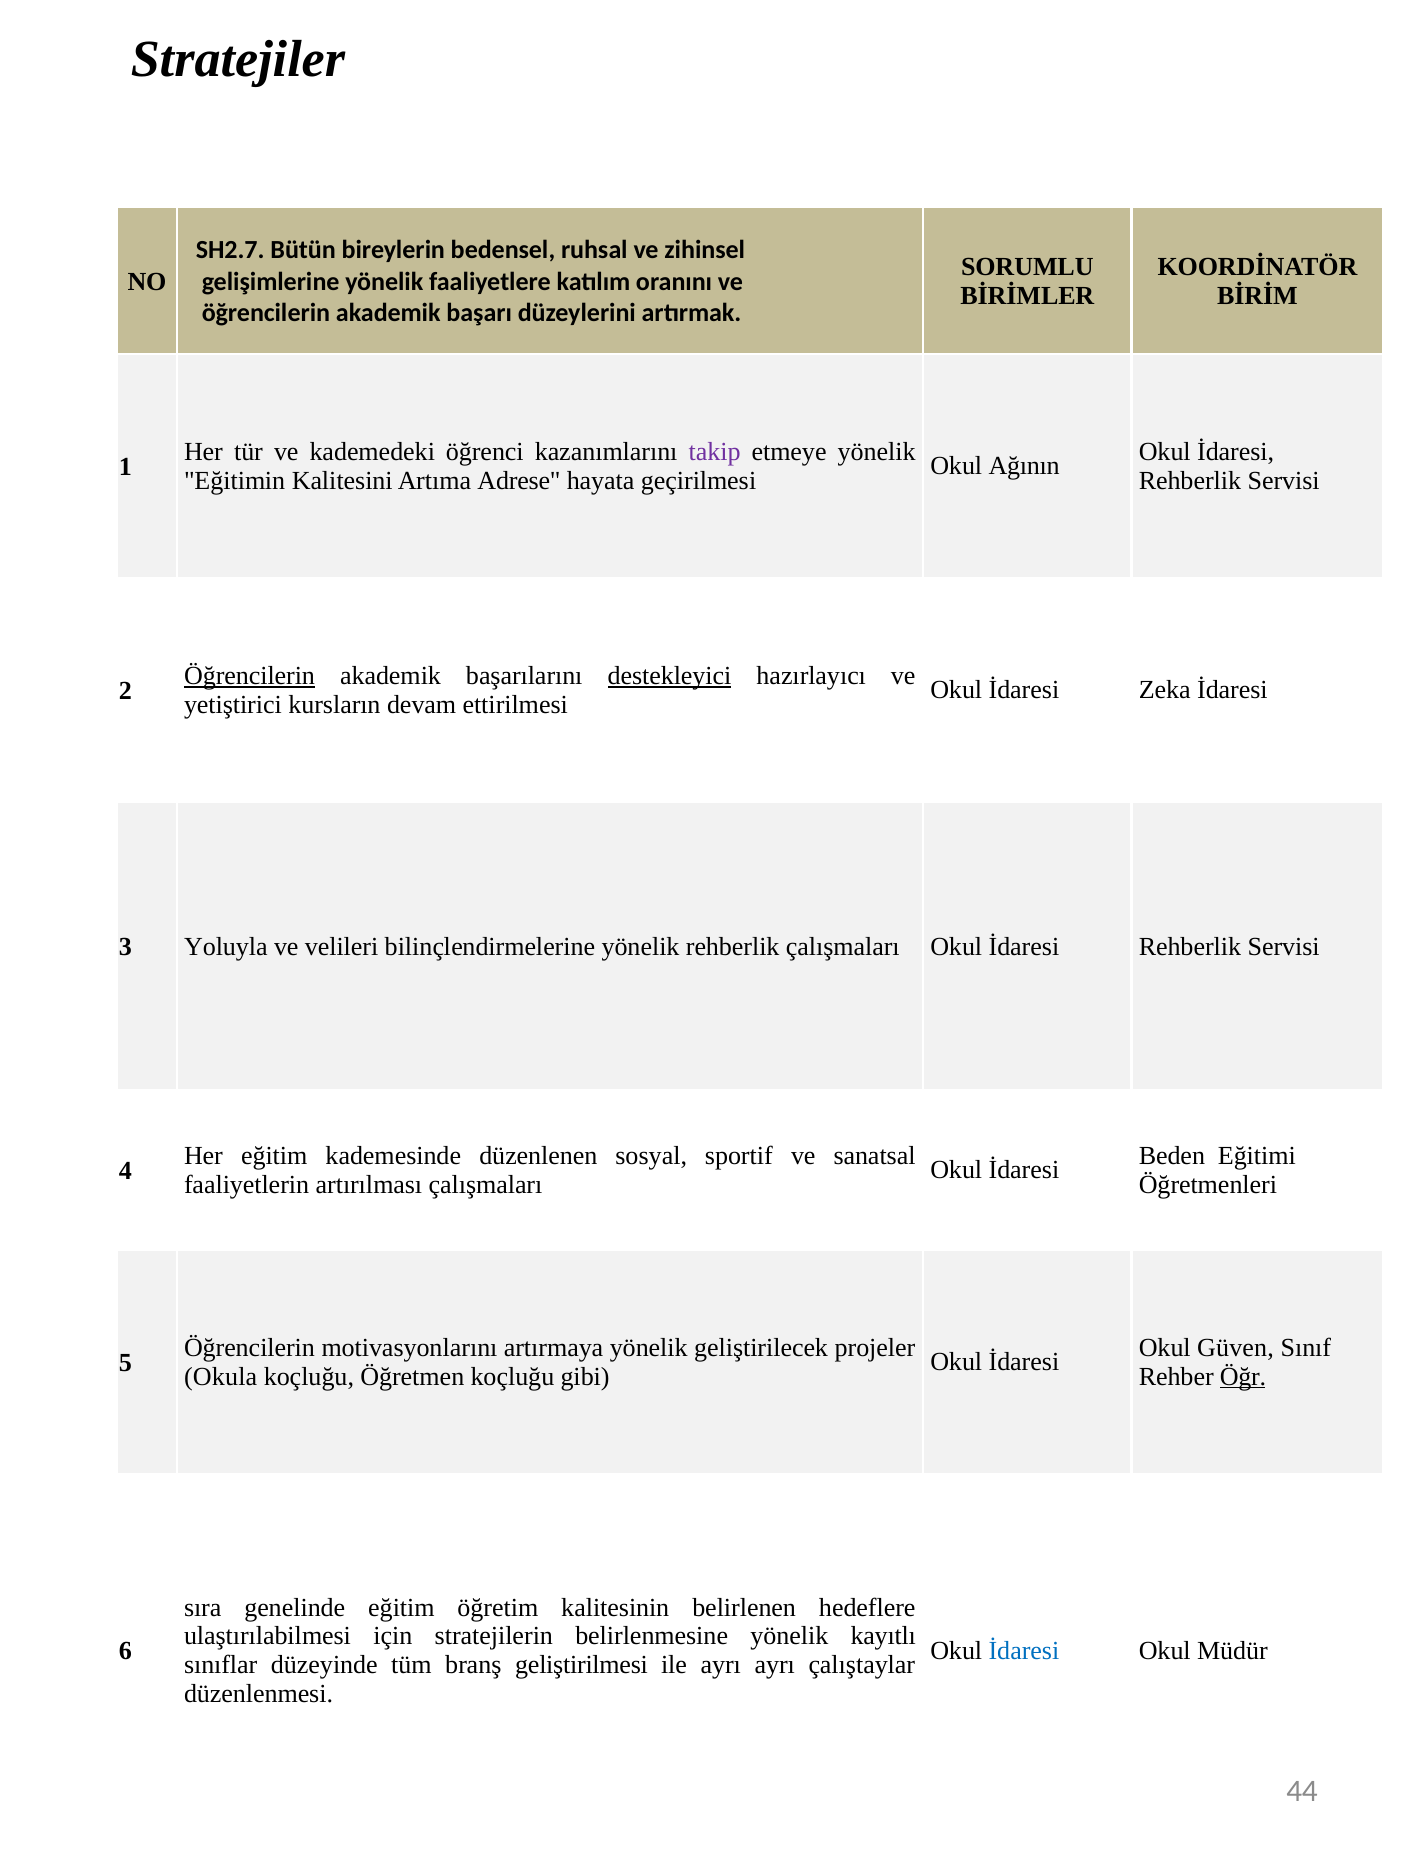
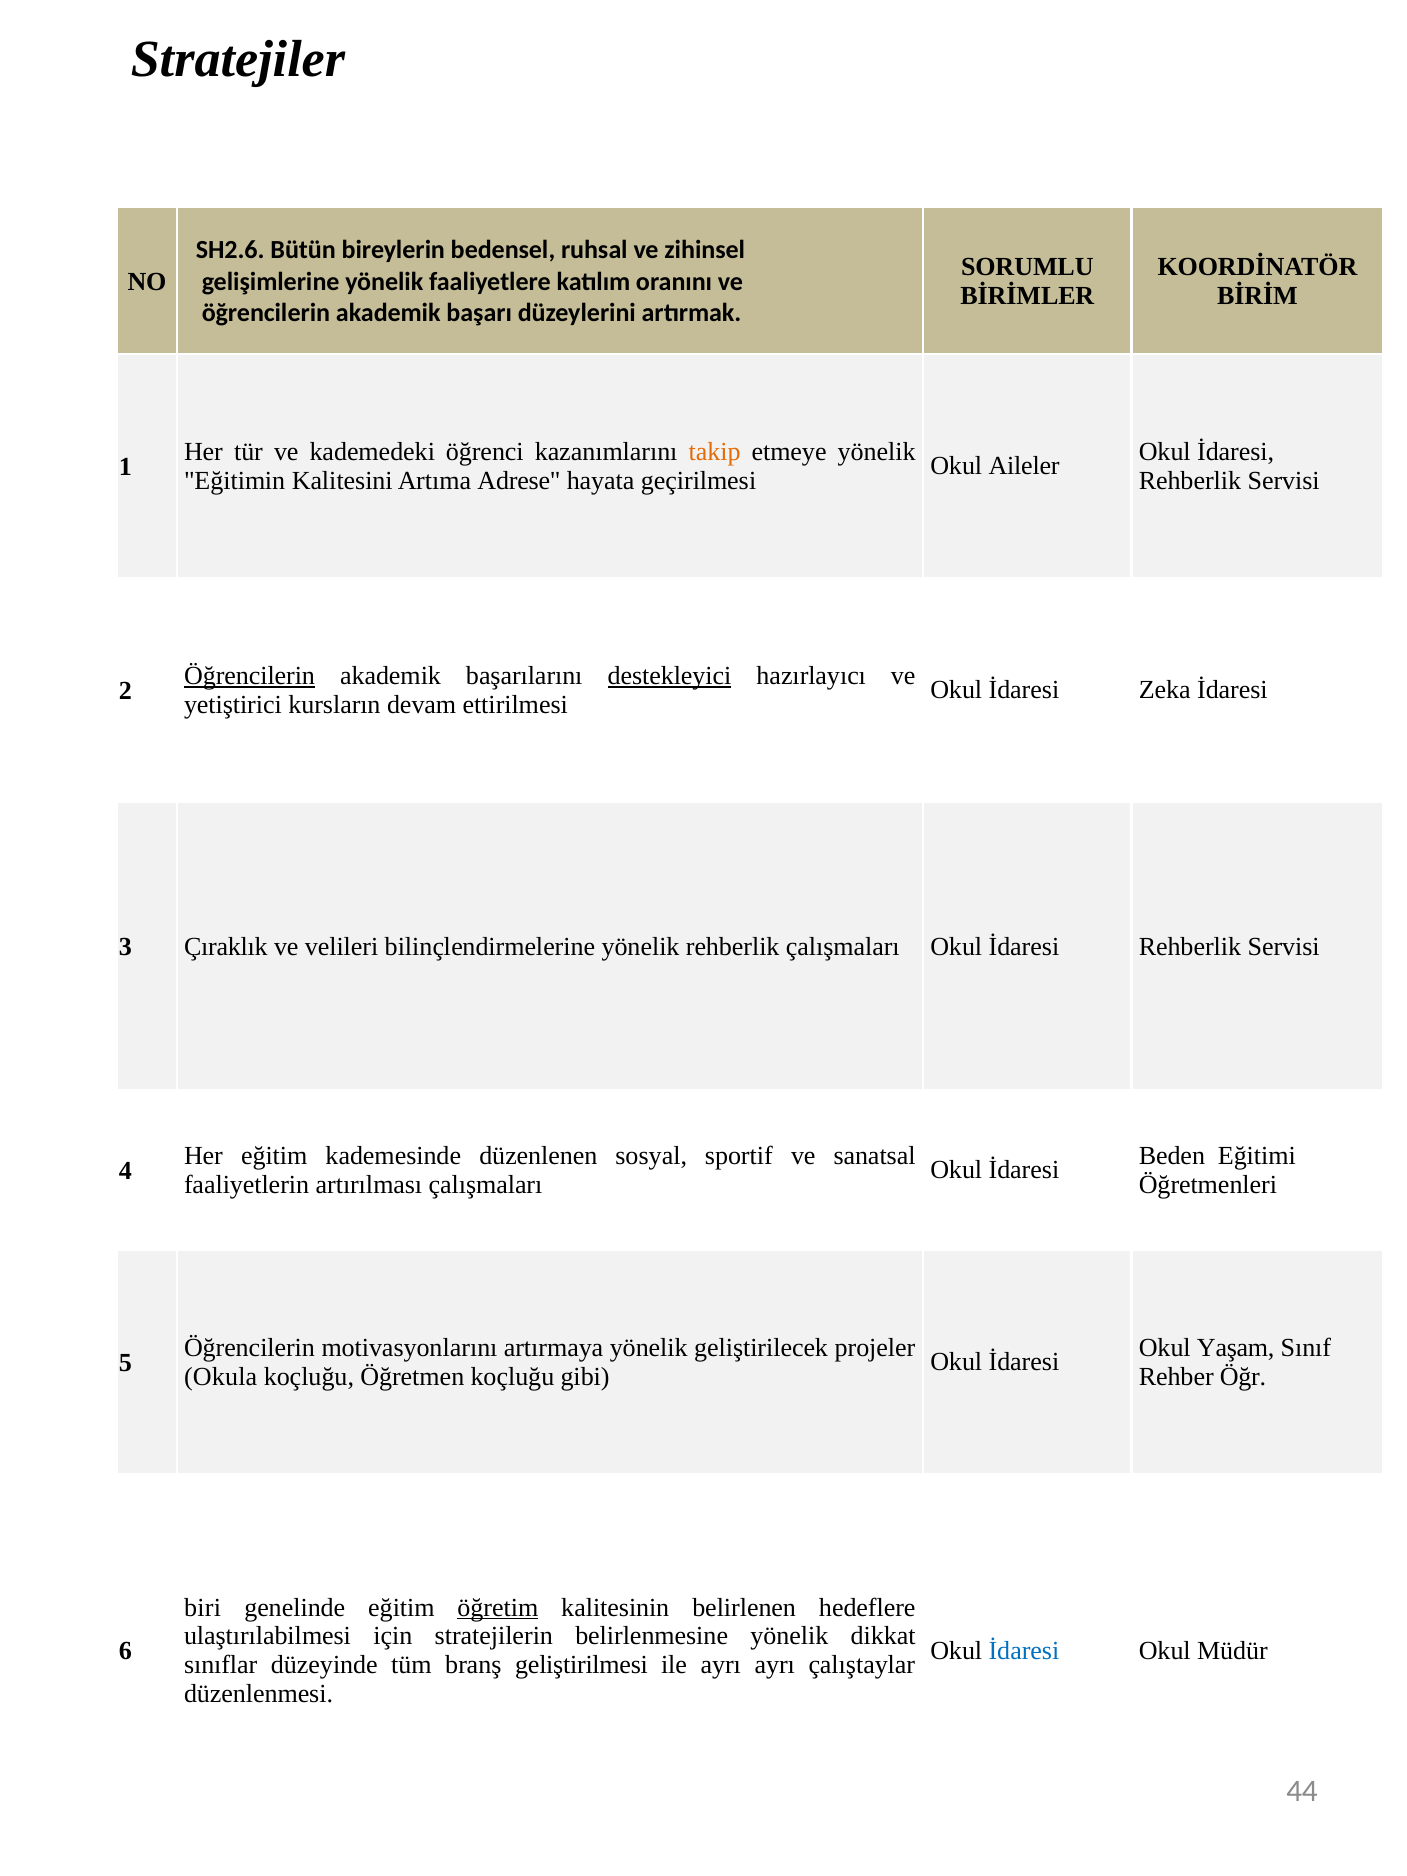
SH2.7: SH2.7 -> SH2.6 (230, 250)
takip colour: purple -> orange (715, 452)
Ağının: Ağının -> Aileler (1024, 466)
Yoluyla: Yoluyla -> Çıraklık (226, 946)
Güven: Güven -> Yaşam (1236, 1348)
Öğr underline: present -> none (1243, 1376)
sıra: sıra -> biri (203, 1607)
öğretim underline: none -> present (498, 1607)
kayıtlı: kayıtlı -> dikkat (883, 1636)
